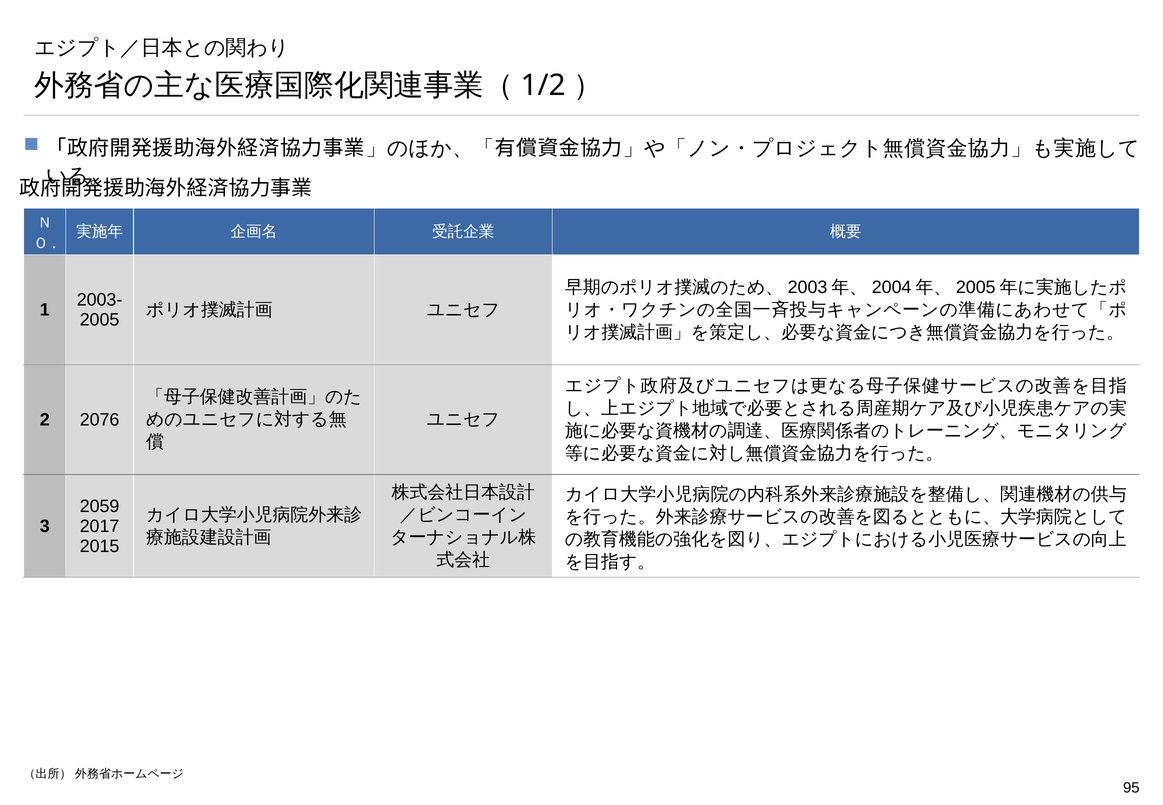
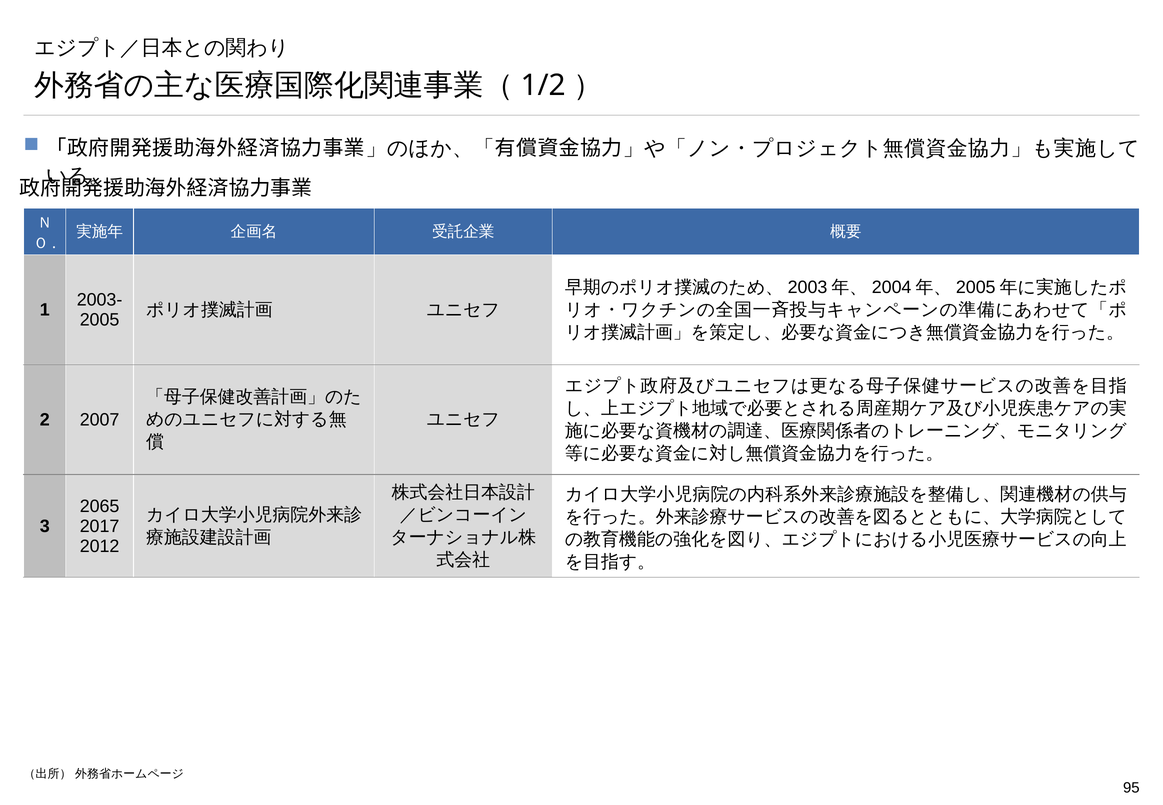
2076: 2076 -> 2007 (100, 420)
2059: 2059 -> 2065 (100, 506)
2015: 2015 -> 2012 (100, 546)
